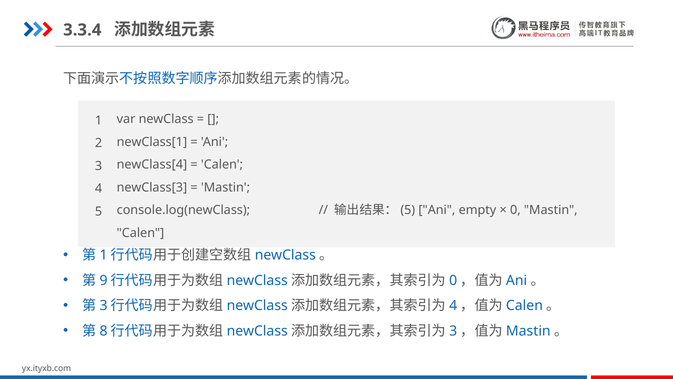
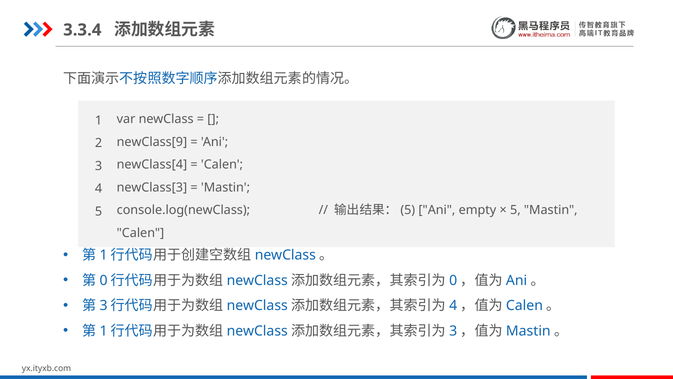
newClass[1: newClass[1 -> newClass[9 (152, 142)
0: 0 -> 5 (515, 210)
9: 9 -> 0 (104, 280)
8: 8 -> 1 (104, 331)
